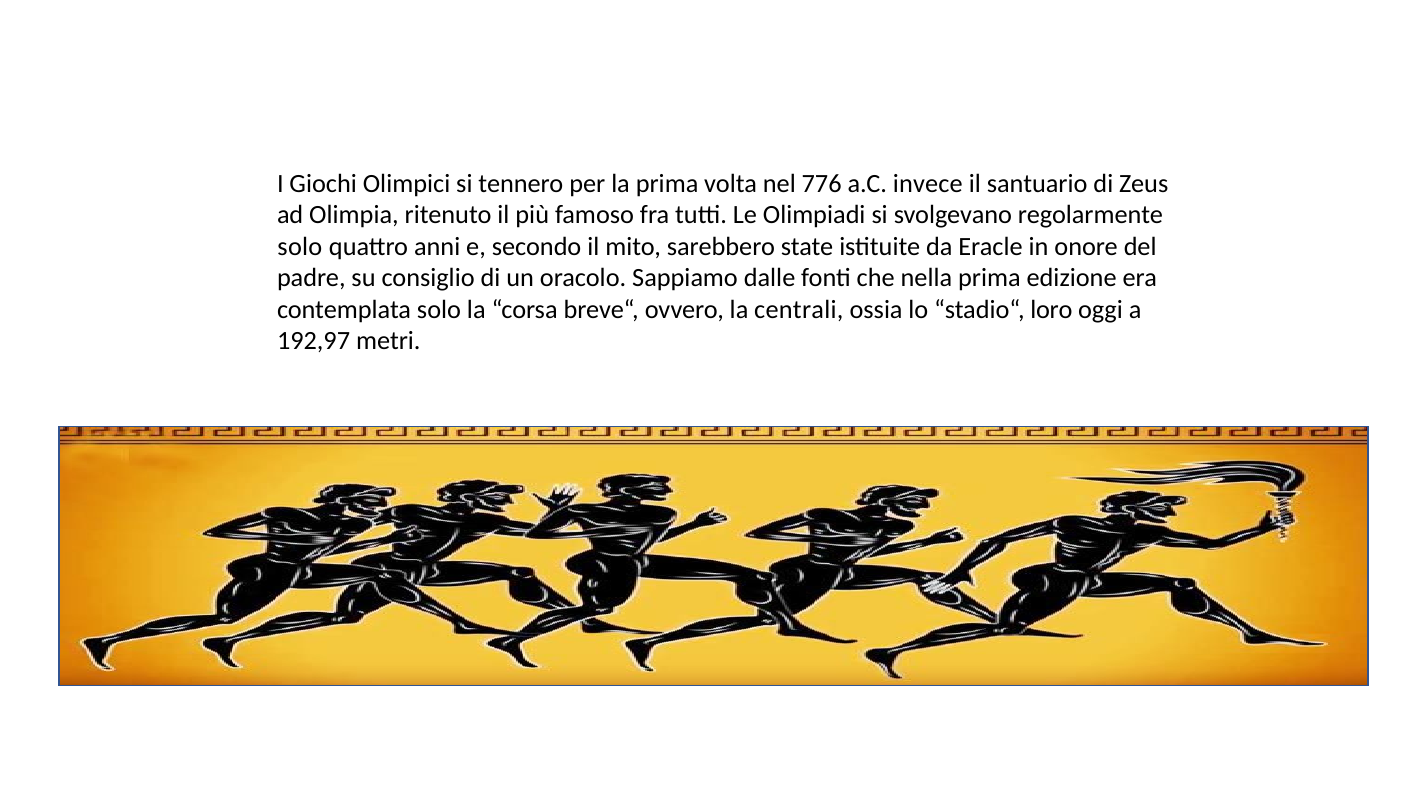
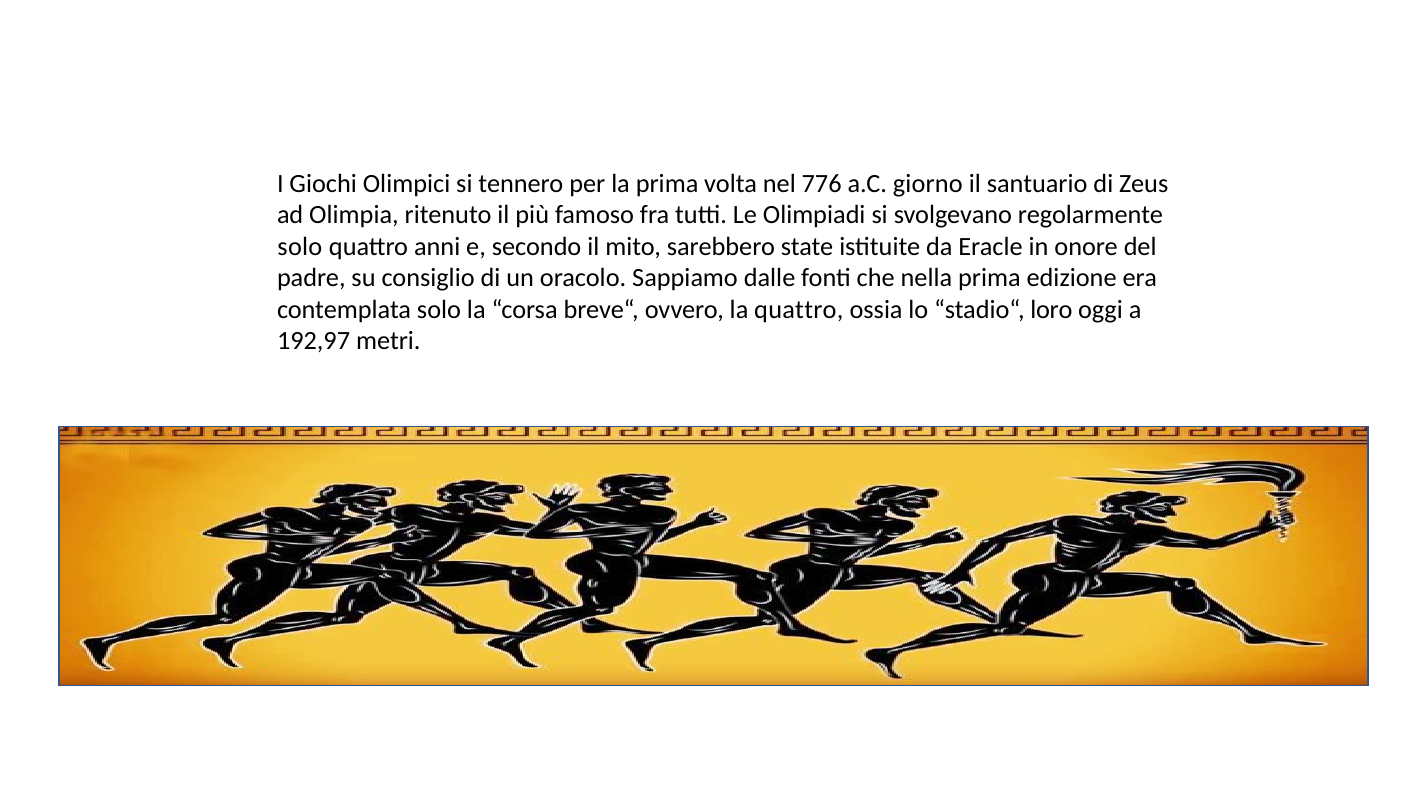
invece: invece -> giorno (928, 183)
la centrali: centrali -> quattro (799, 310)
